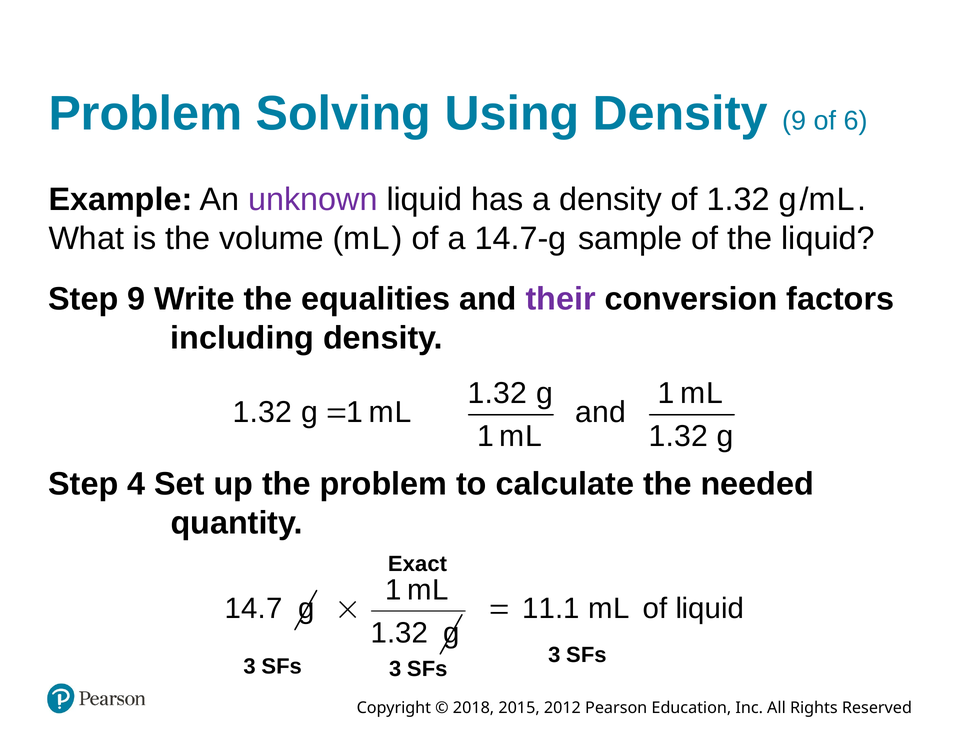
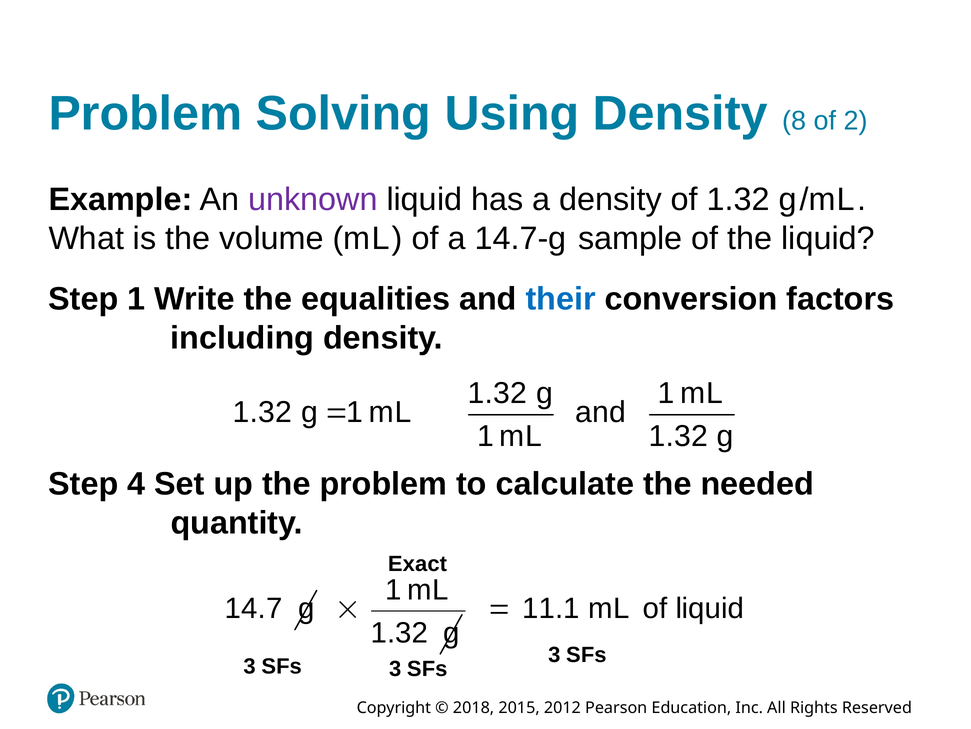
Density 9: 9 -> 8 (794, 121)
6: 6 -> 2 (856, 121)
Step 9: 9 -> 1 (136, 299)
their colour: purple -> blue (561, 299)
